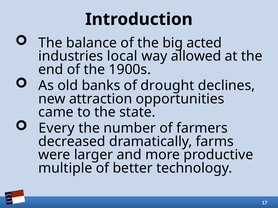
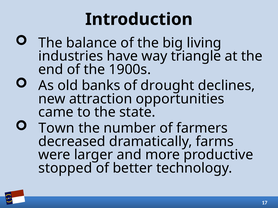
acted: acted -> living (204, 43)
local: local -> have (122, 56)
allowed: allowed -> triangle (196, 56)
Every: Every -> Town (57, 128)
multiple: multiple -> stopped (65, 168)
